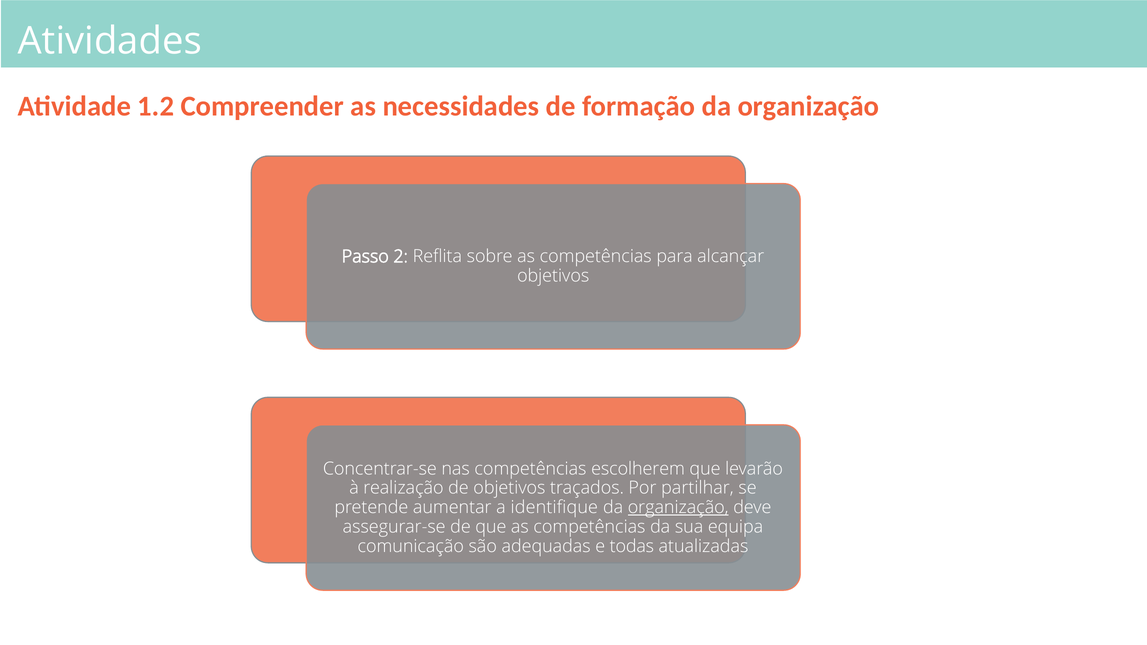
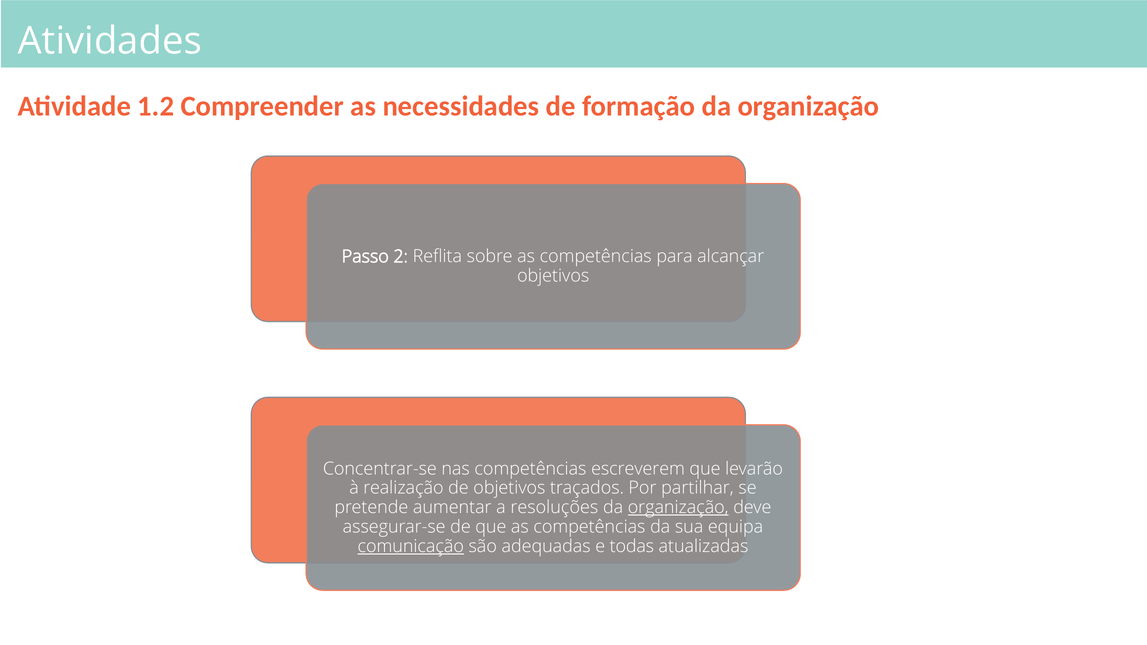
escolherem: escolherem -> escreverem (638, 469)
identifique: identifique -> resoluções (554, 508)
comunicação underline: none -> present (411, 546)
